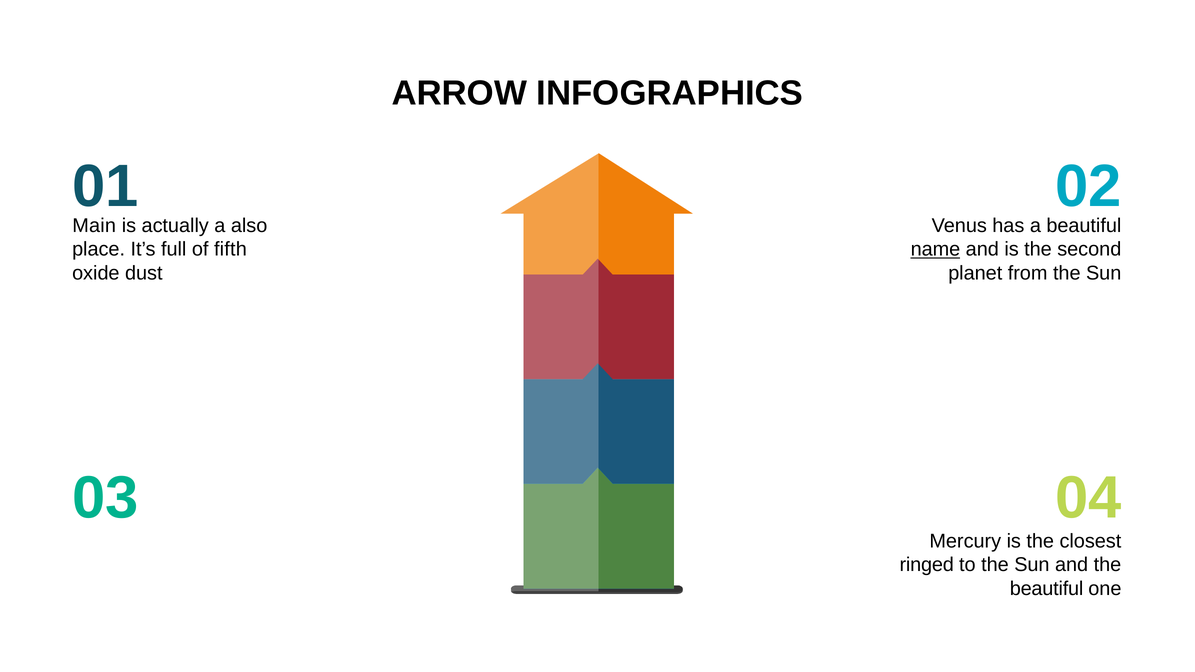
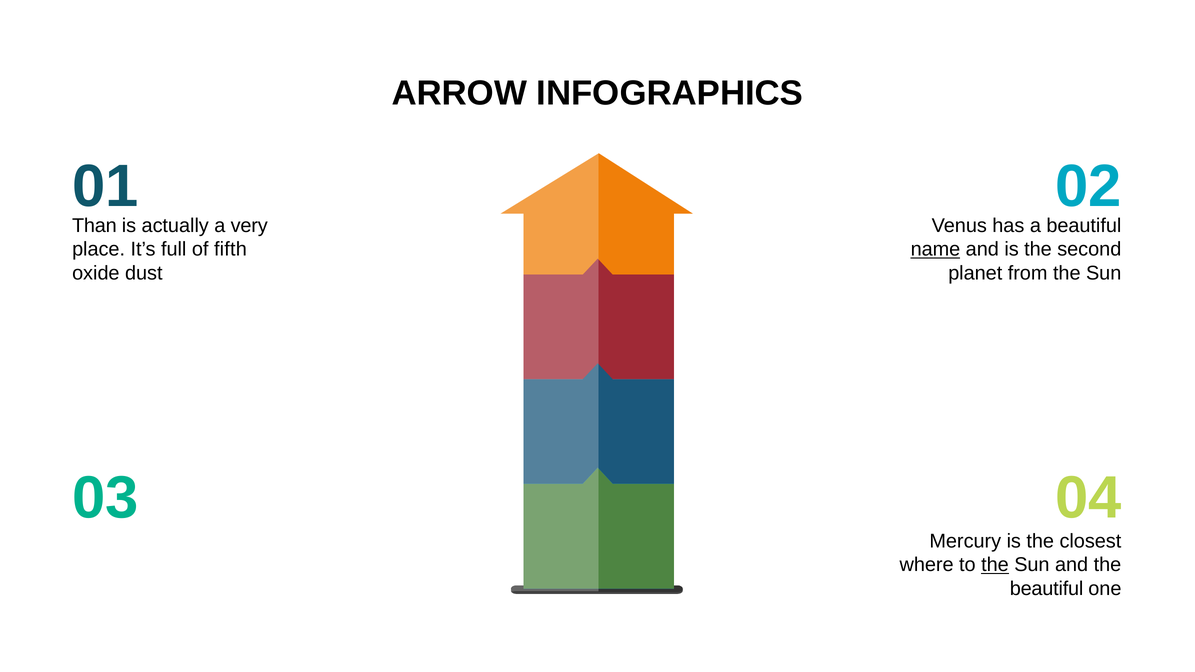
Main: Main -> Than (94, 226)
also: also -> very (249, 226)
ringed: ringed -> where (927, 565)
the underline: none -> present (995, 565)
